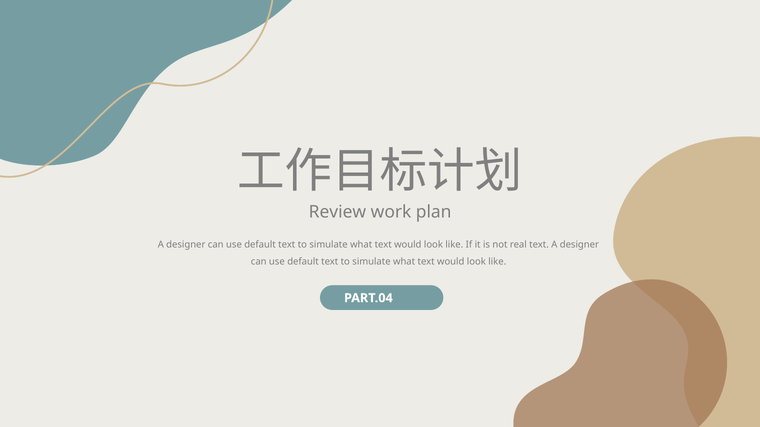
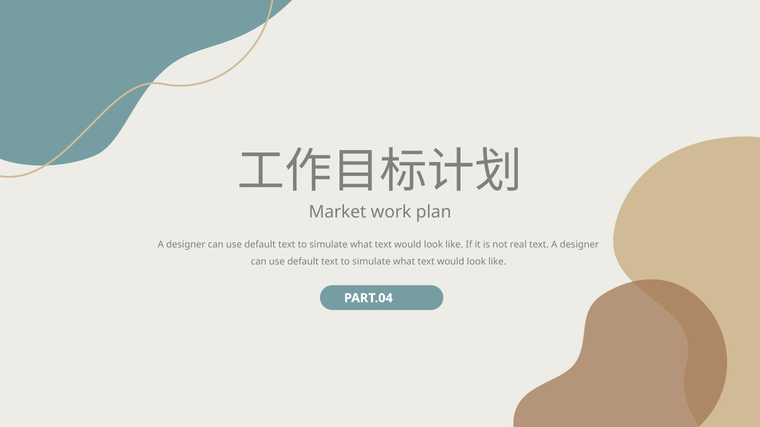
Review: Review -> Market (337, 212)
